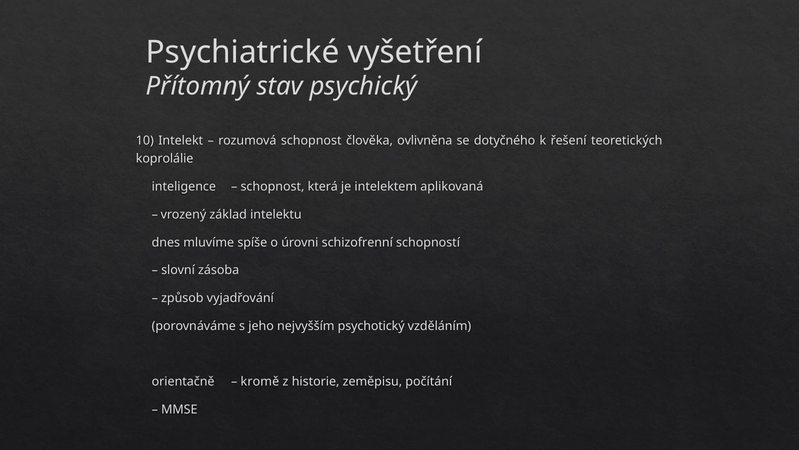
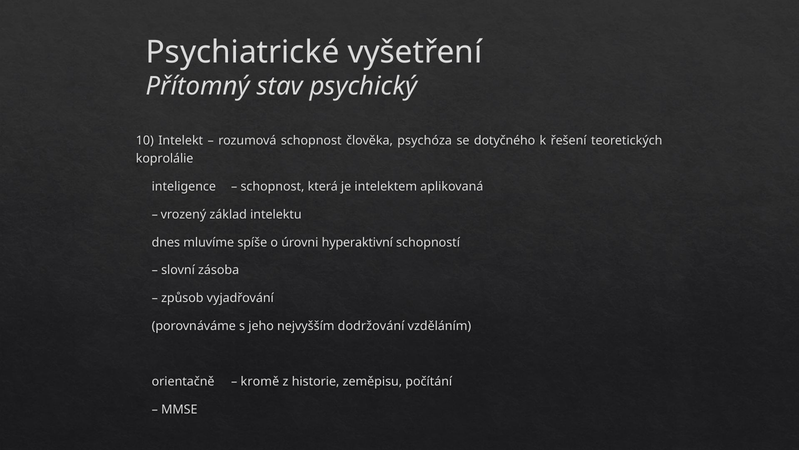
ovlivněna: ovlivněna -> psychóza (425, 141)
schizofrenní: schizofrenní -> hyperaktivní (357, 242)
psychotický: psychotický -> dodržování (371, 326)
